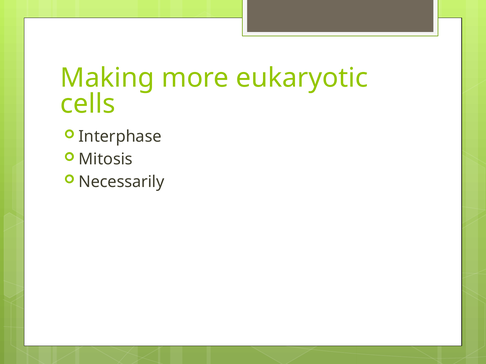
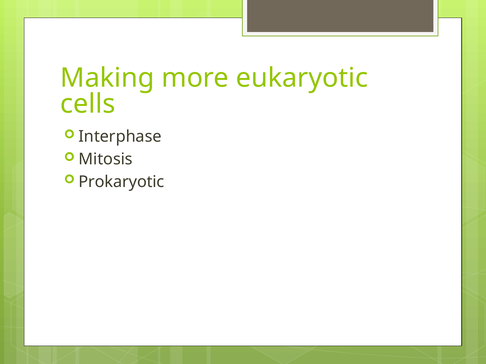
Necessarily: Necessarily -> Prokaryotic (121, 182)
